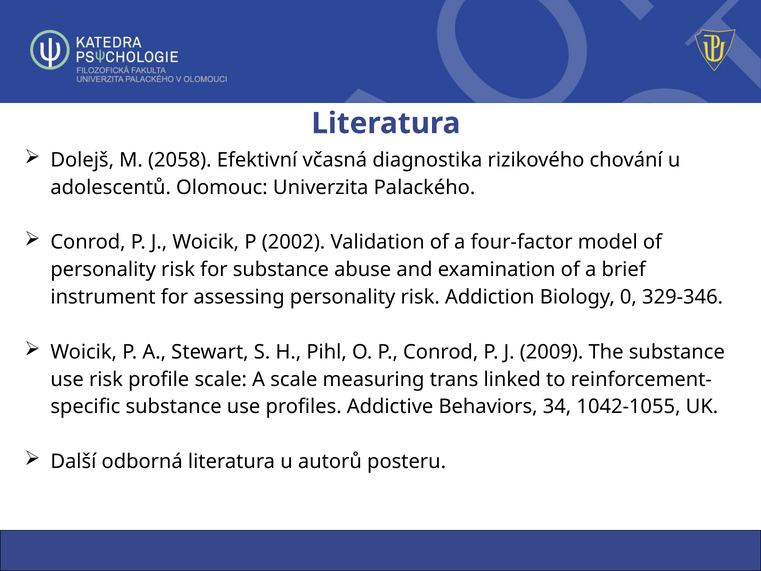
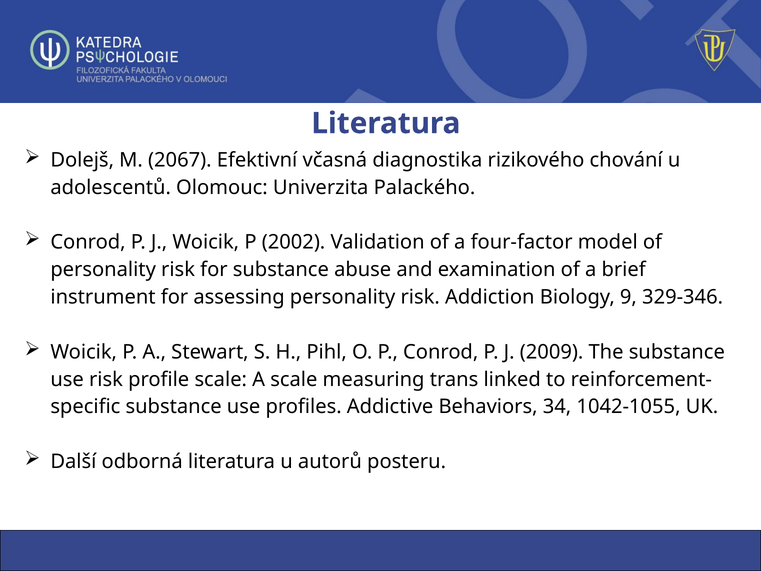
2058: 2058 -> 2067 (180, 160)
0: 0 -> 9 (628, 297)
